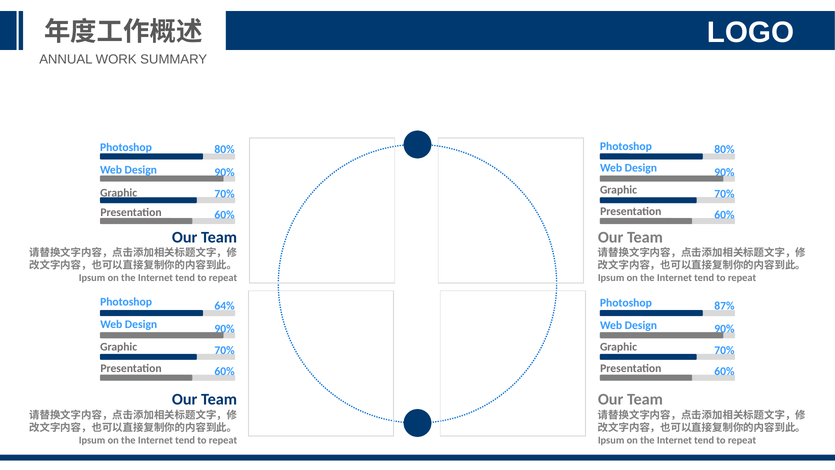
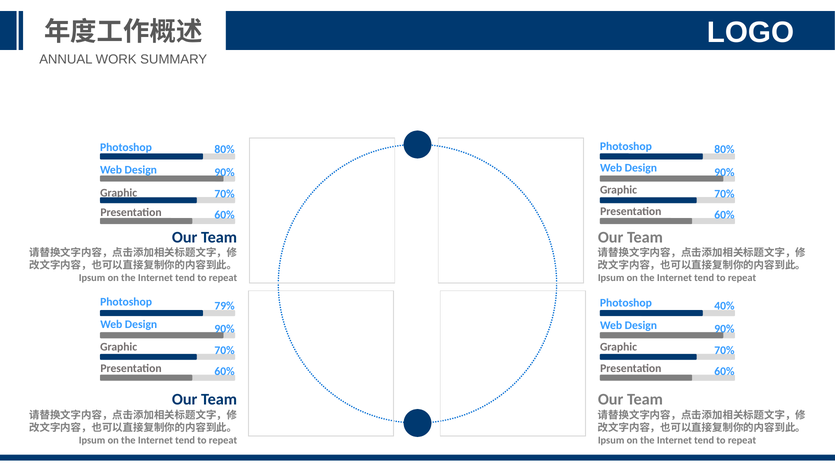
64%: 64% -> 79% (225, 306)
87%: 87% -> 40% (724, 306)
